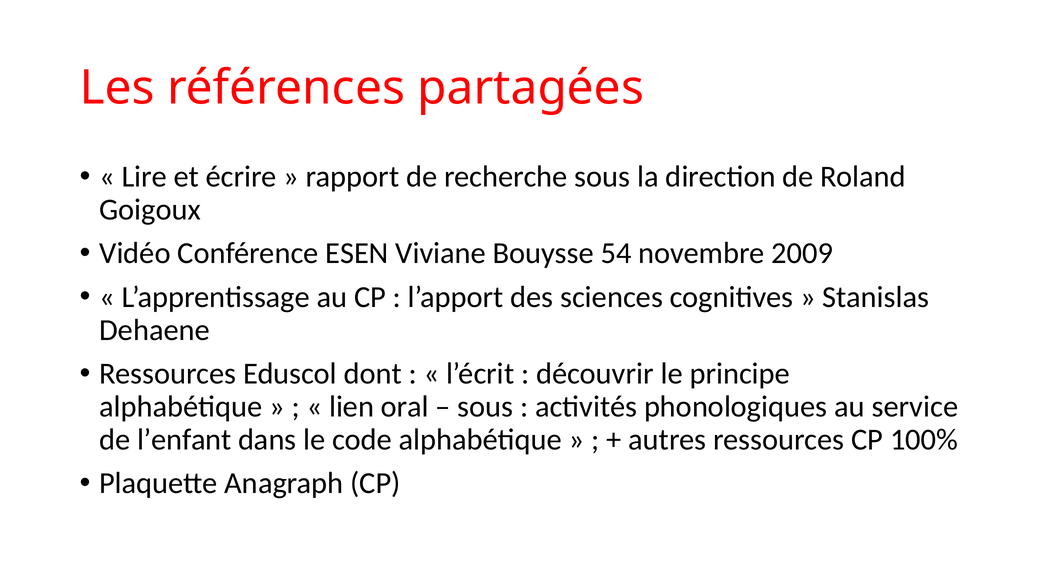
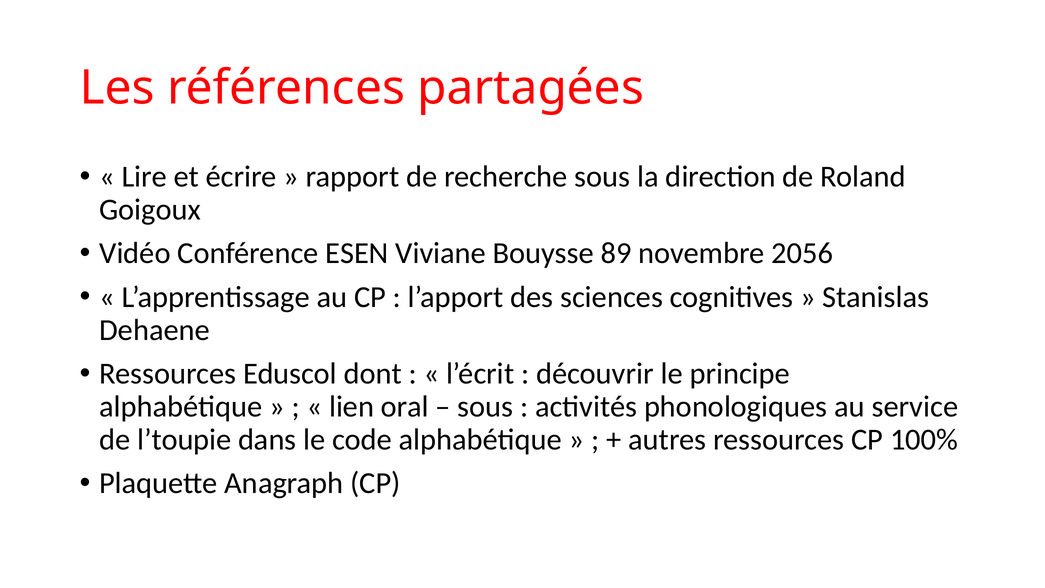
54: 54 -> 89 (616, 253)
2009: 2009 -> 2056 (802, 253)
l’enfant: l’enfant -> l’toupie (184, 439)
